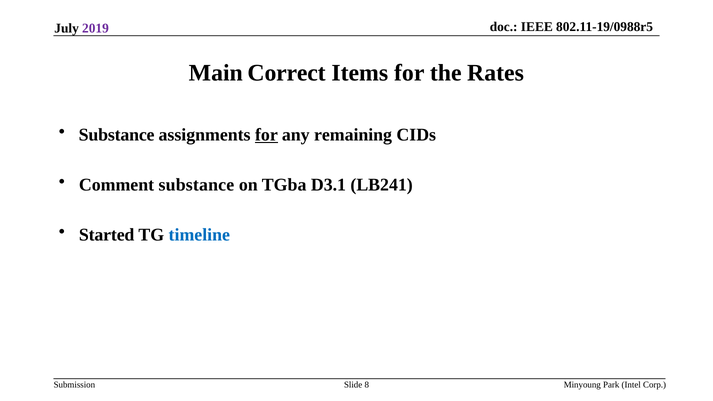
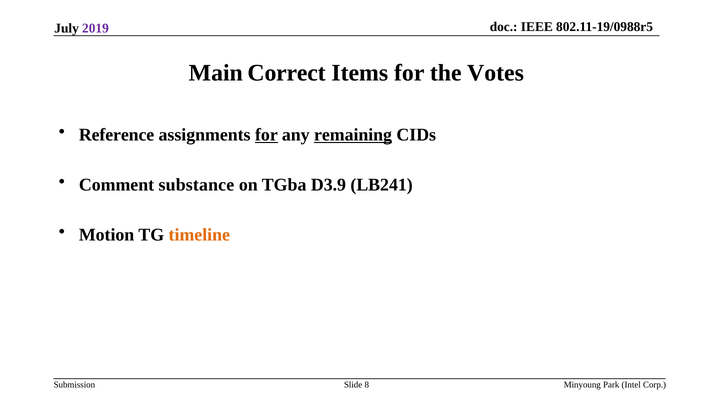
Rates: Rates -> Votes (495, 73)
Substance: Substance -> Reference (117, 135)
remaining underline: none -> present (353, 135)
D3.1: D3.1 -> D3.9 (328, 185)
Started: Started -> Motion (107, 235)
timeline colour: blue -> orange (199, 235)
